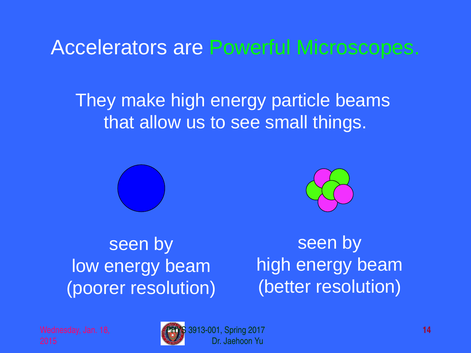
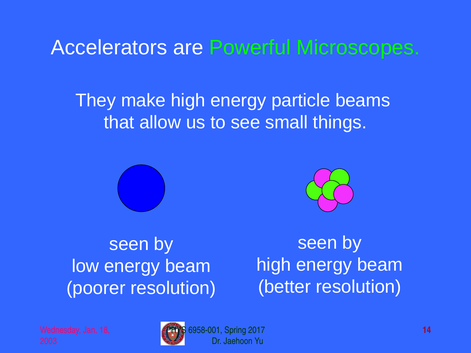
3913-001: 3913-001 -> 6958-001 (205, 330)
2015: 2015 -> 2003 (48, 341)
